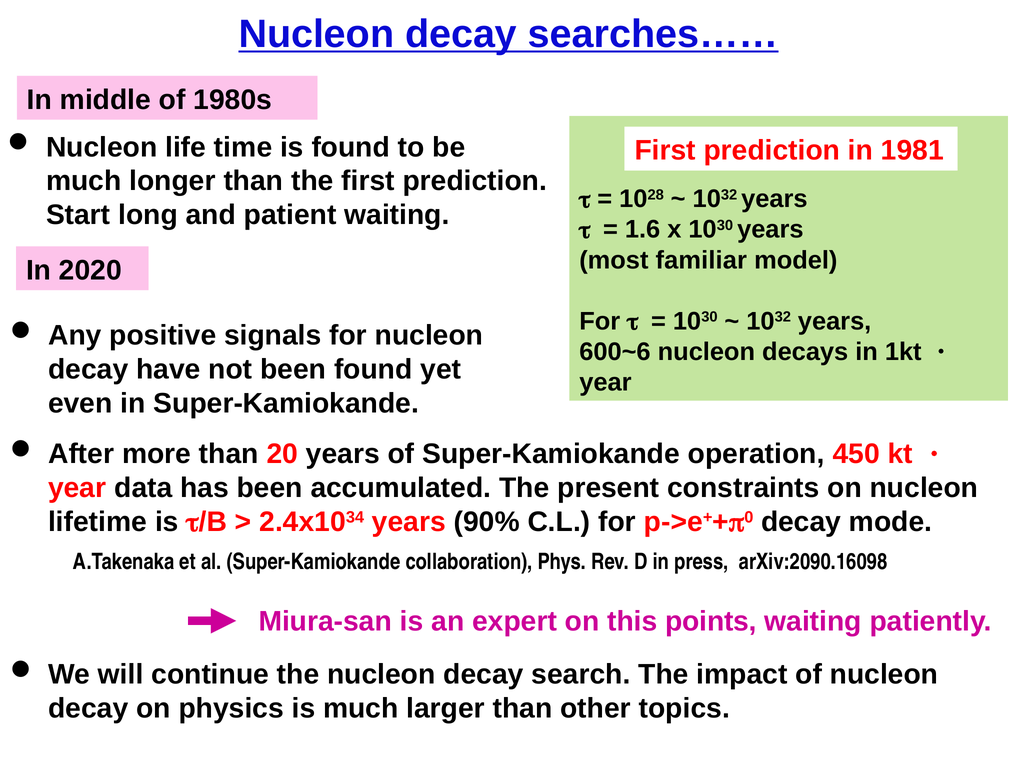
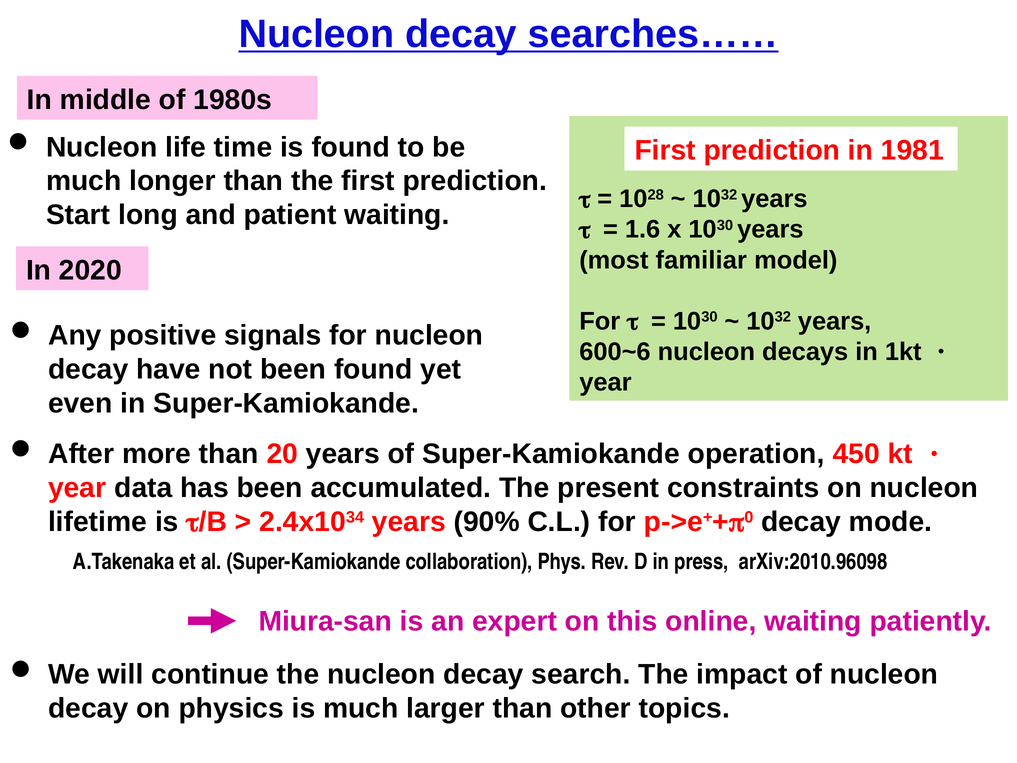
arXiv:2090.16098: arXiv:2090.16098 -> arXiv:2010.96098 (813, 562)
points: points -> online (711, 621)
